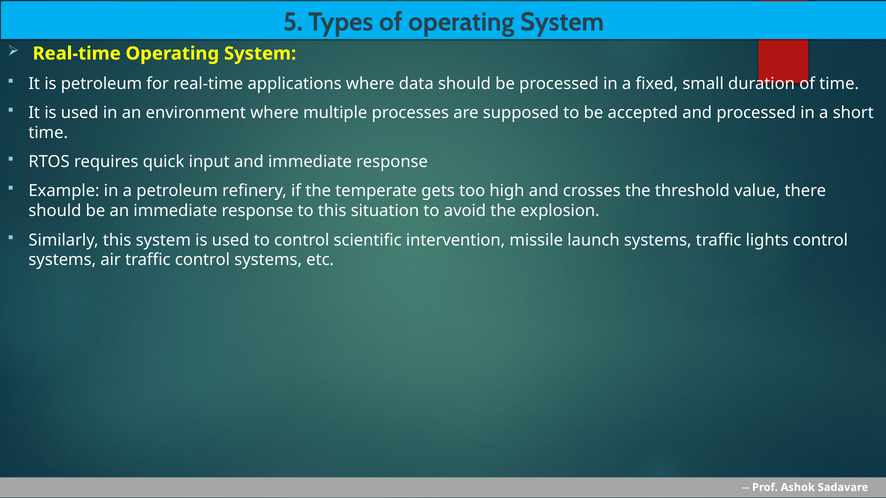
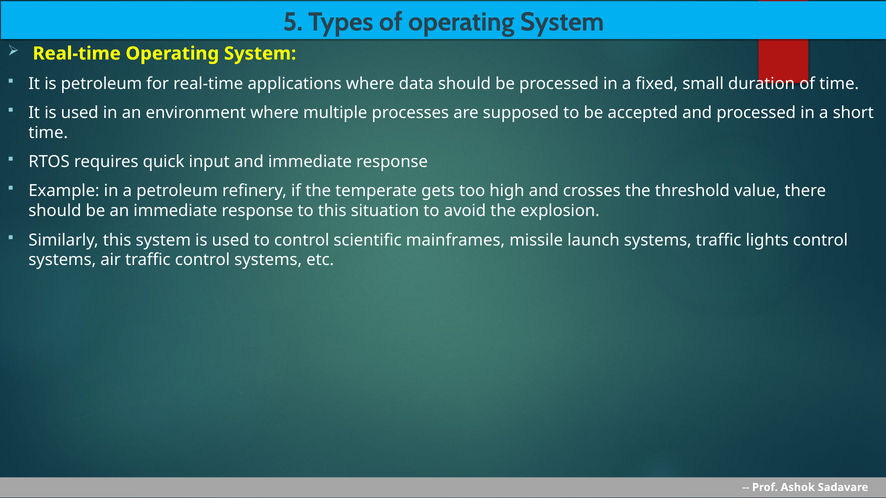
intervention: intervention -> mainframes (455, 240)
